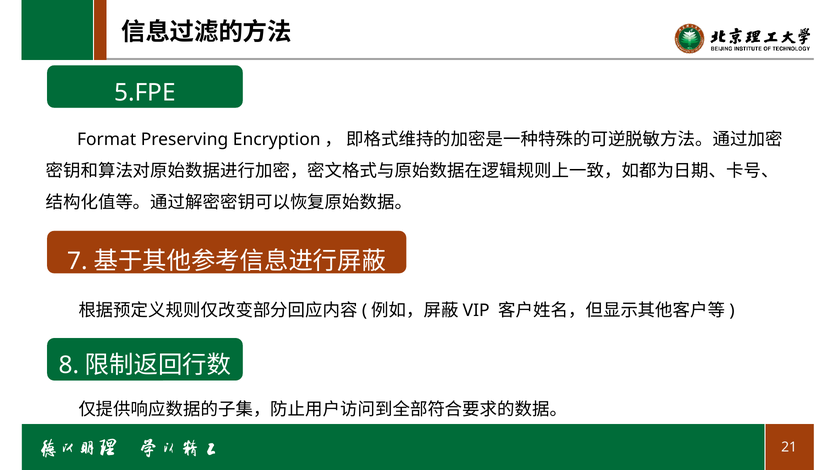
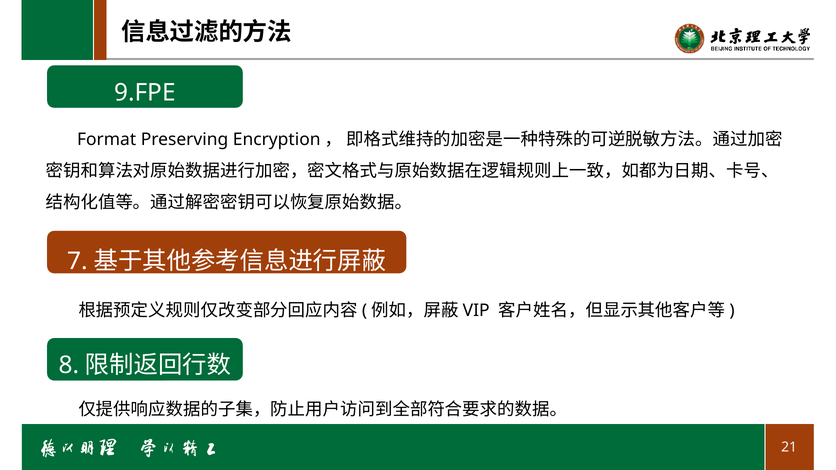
5.FPE: 5.FPE -> 9.FPE (145, 93)
